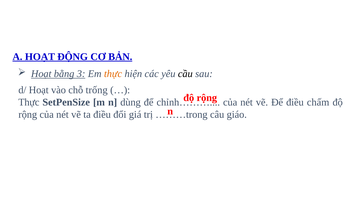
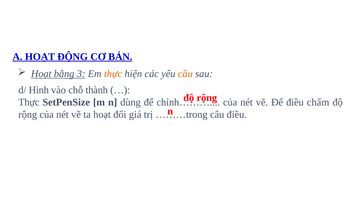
cầu colour: black -> orange (185, 74)
d/ Hoạt: Hoạt -> Hình (39, 90)
trống: trống -> thành (97, 90)
ta điều: điều -> hoạt (102, 114)
câu giáo: giáo -> điều (237, 114)
